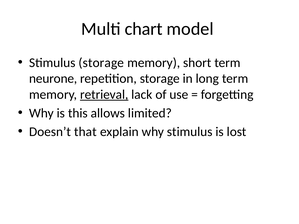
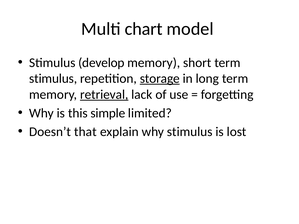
Stimulus storage: storage -> develop (101, 63)
neurone: neurone -> stimulus (53, 79)
storage underline: none -> present (160, 79)
allows: allows -> simple (108, 113)
